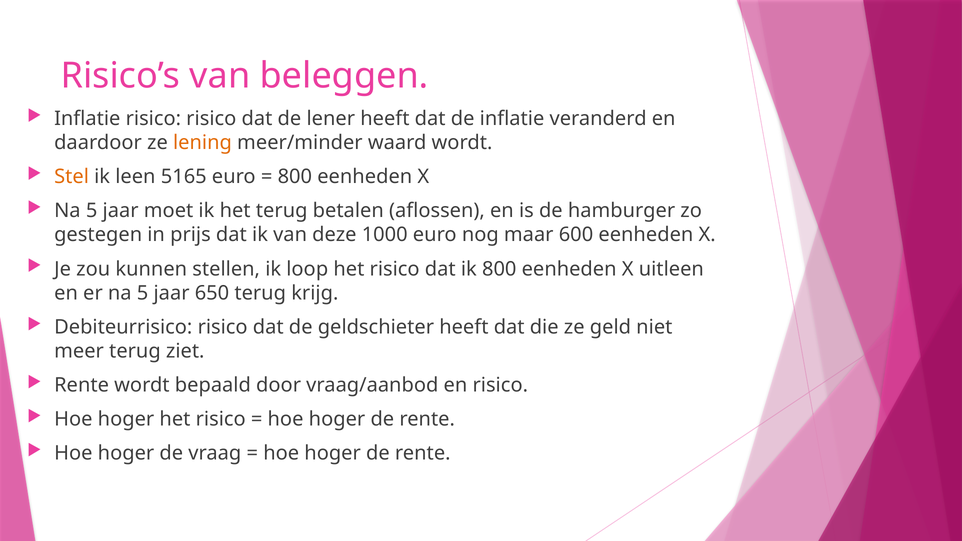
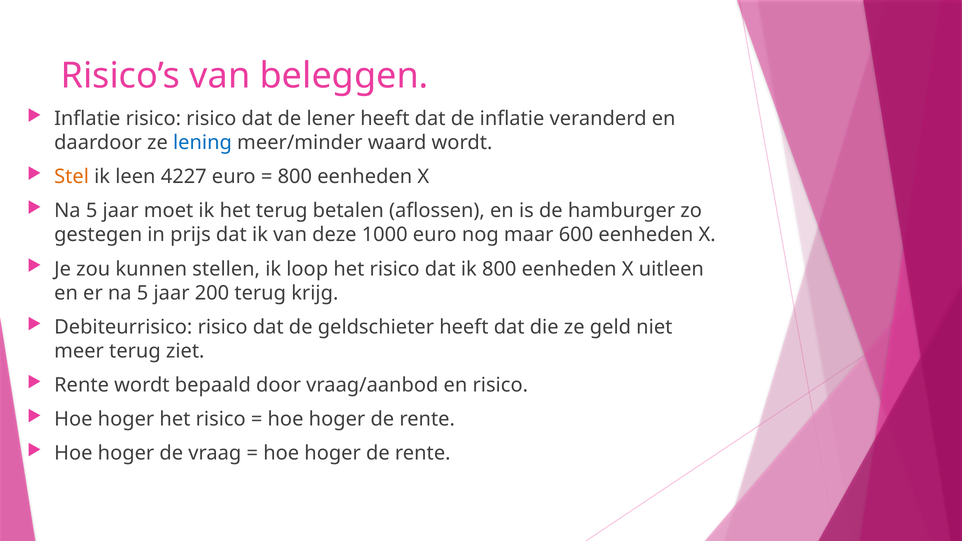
lening colour: orange -> blue (202, 143)
5165: 5165 -> 4227 (184, 177)
650: 650 -> 200 (212, 293)
